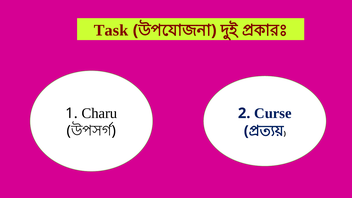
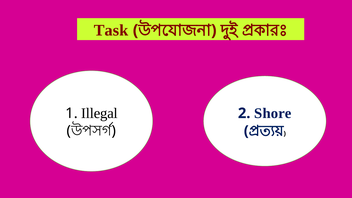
Charu: Charu -> Illegal (100, 113)
Curse: Curse -> Shore (273, 113)
